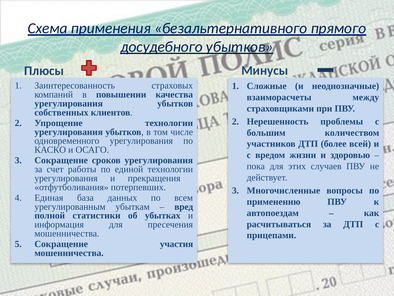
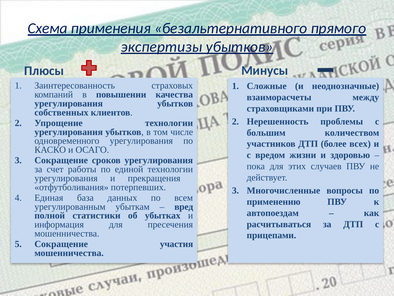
досудебного: досудебного -> экспертизы (162, 47)
всей: всей -> всех (360, 144)
